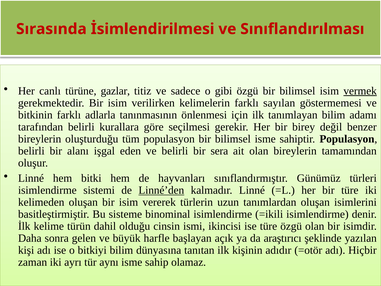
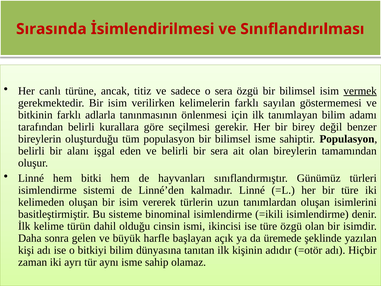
gazlar: gazlar -> ancak (115, 91)
o gibi: gibi -> sera (224, 91)
Linné’den underline: present -> none (161, 190)
araştırıcı: araştırıcı -> üremede (283, 238)
